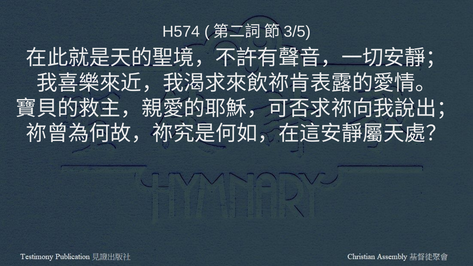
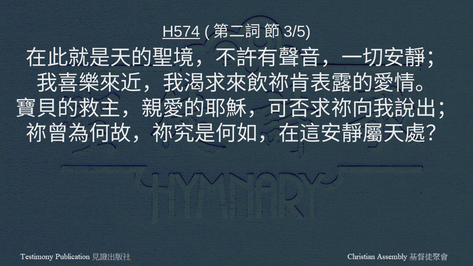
H574 underline: none -> present (181, 32)
